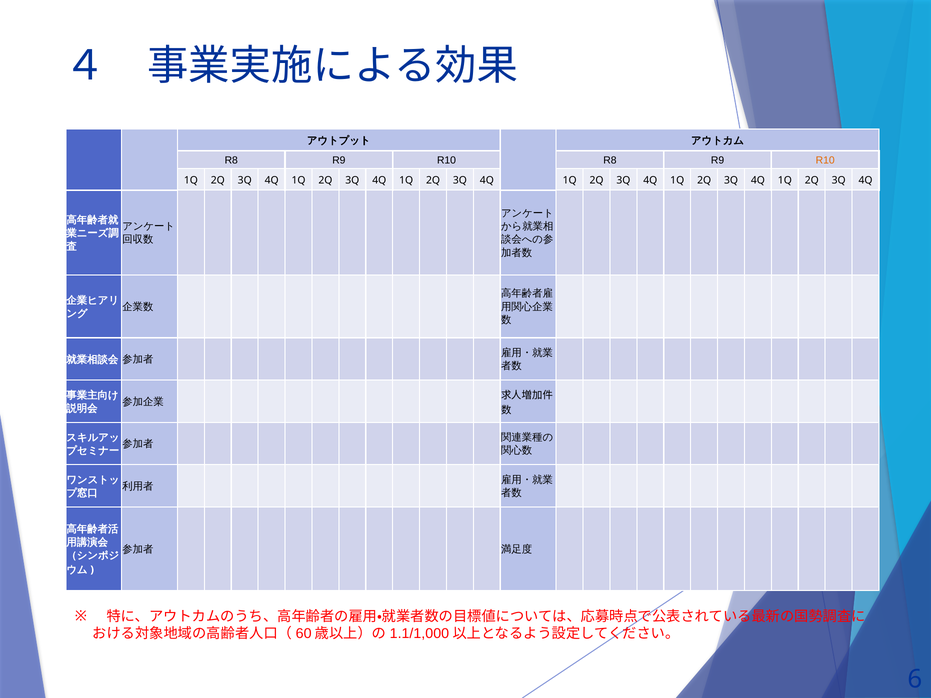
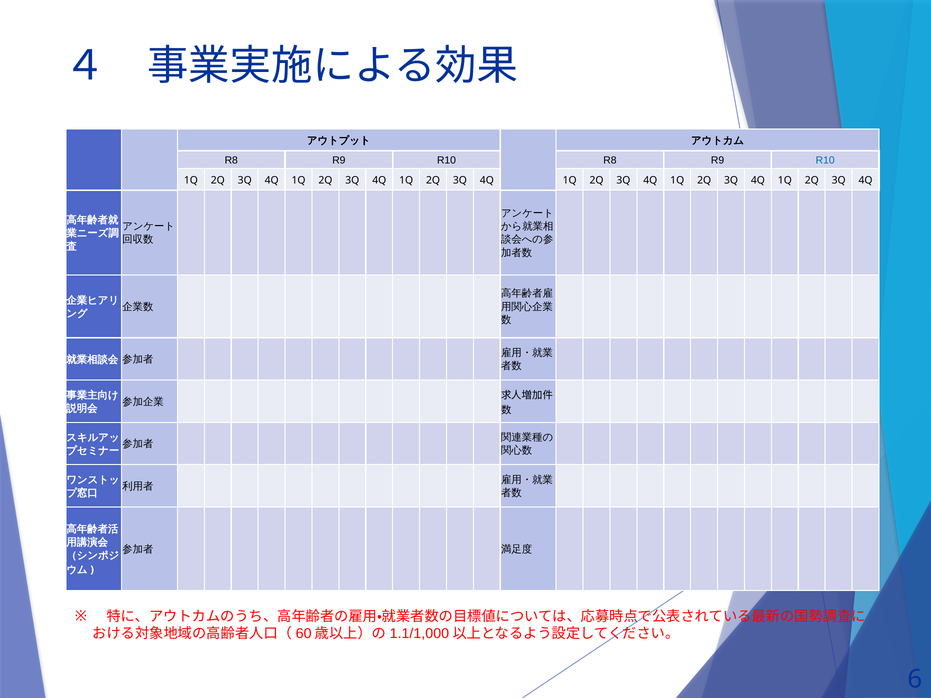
R10 colour: orange -> blue (825, 160)
